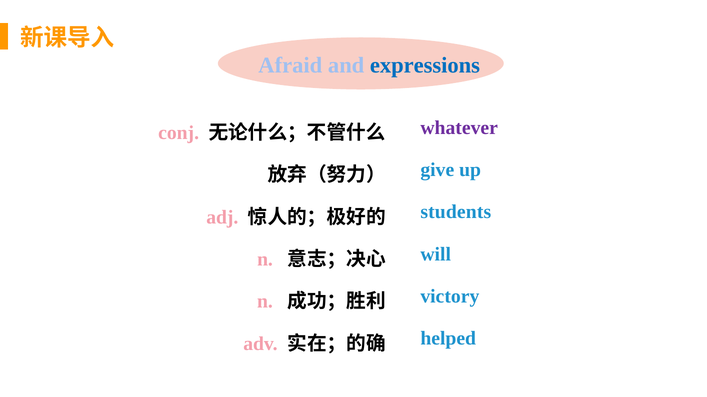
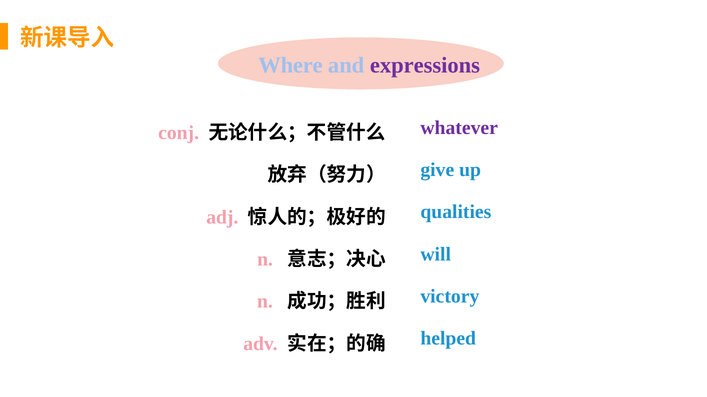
Afraid: Afraid -> Where (290, 65)
expressions colour: blue -> purple (425, 65)
students: students -> qualities (456, 212)
